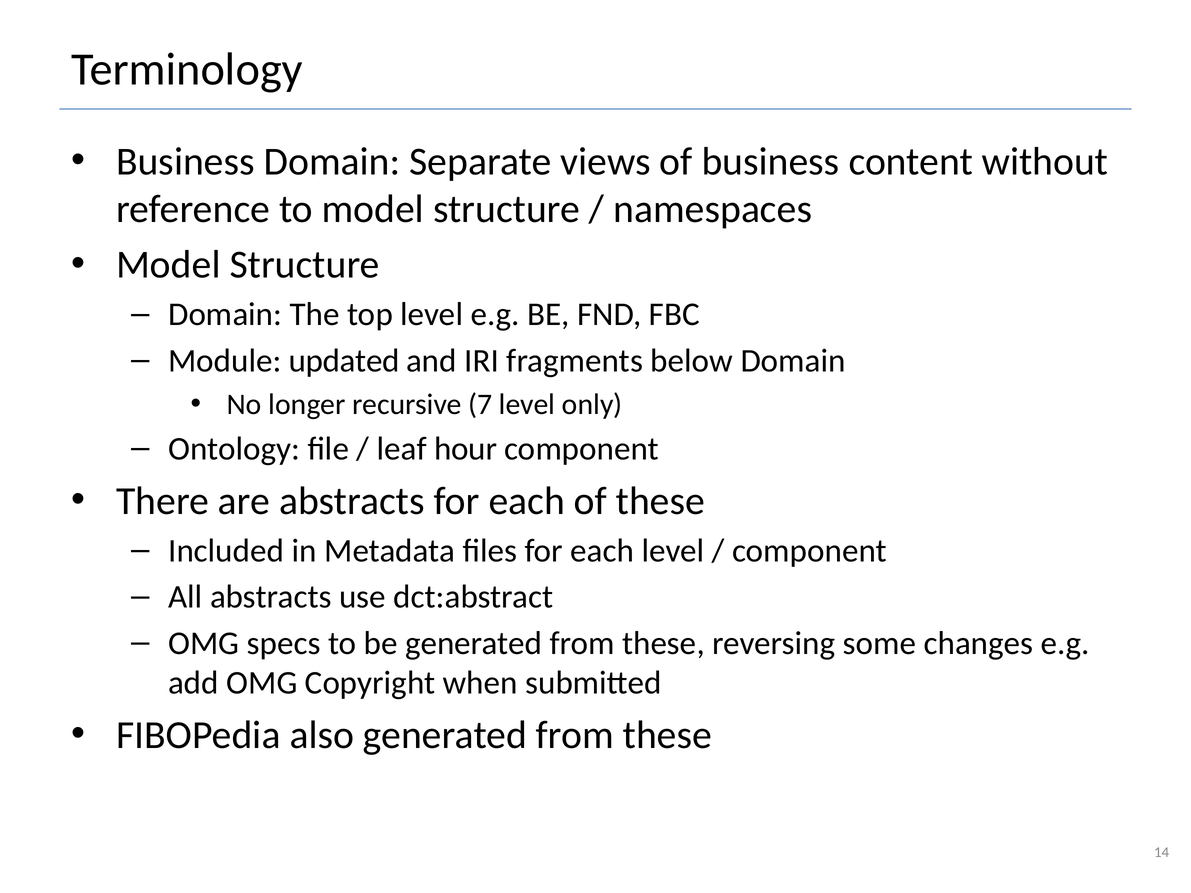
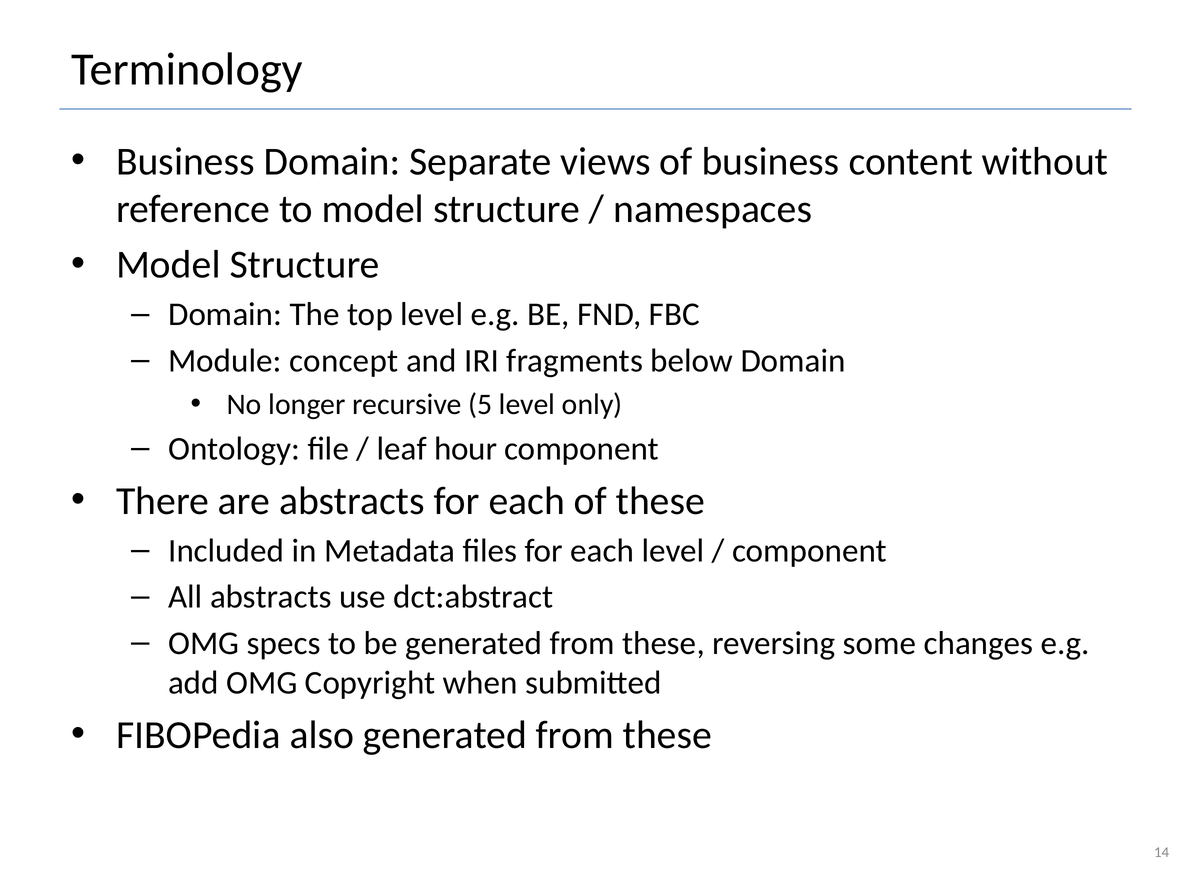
updated: updated -> concept (344, 361)
7: 7 -> 5 (480, 404)
